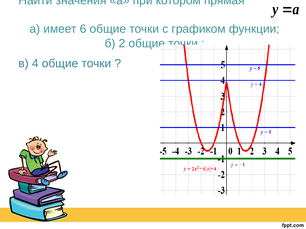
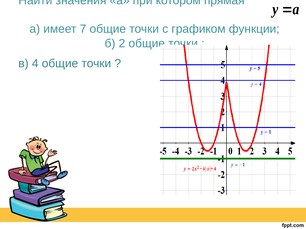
6: 6 -> 7 (83, 29)
